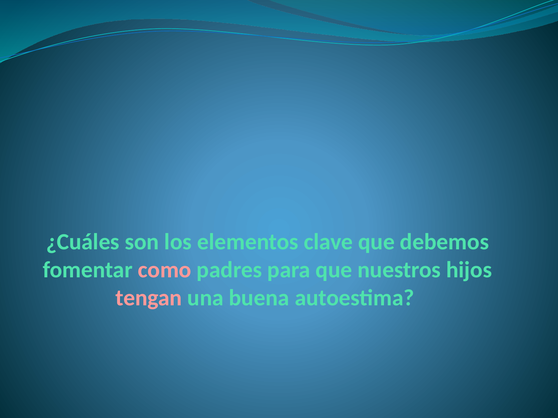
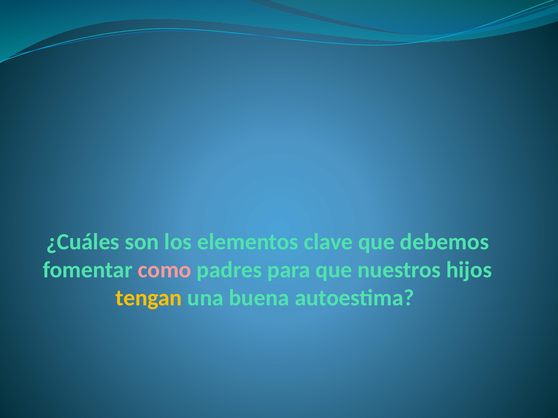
tengan colour: pink -> yellow (149, 298)
